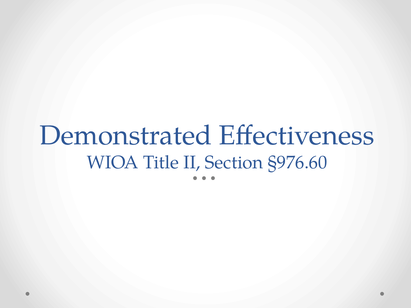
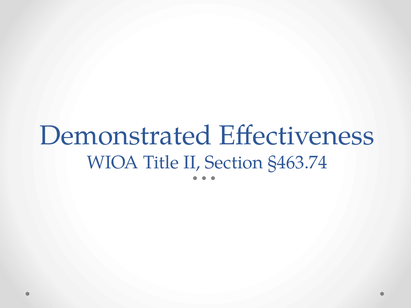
§976.60: §976.60 -> §463.74 (297, 162)
